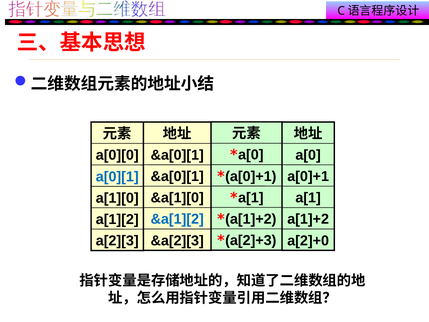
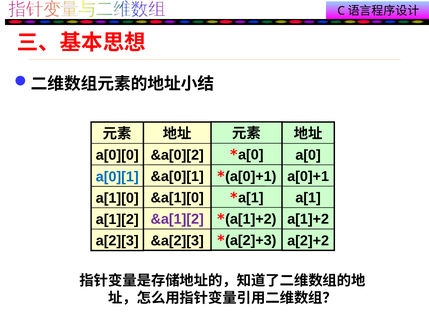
&a[0][1: &a[0][1 -> &a[0][2 (177, 155)
&a[1][2 colour: blue -> purple (177, 219)
a[2]+0: a[2]+0 -> a[2]+2 (308, 240)
